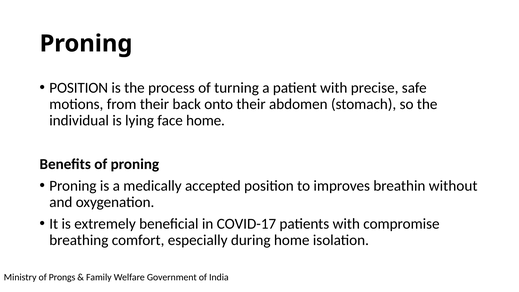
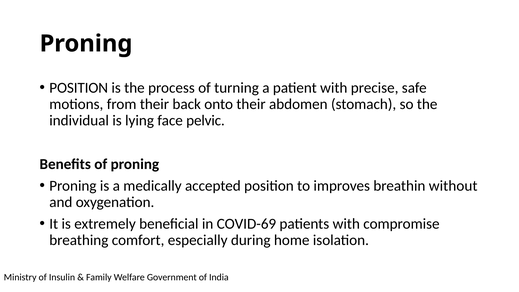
face home: home -> pelvic (206, 120)
COVID-17: COVID-17 -> COVID-69 (246, 224)
Prongs: Prongs -> Insulin (62, 277)
